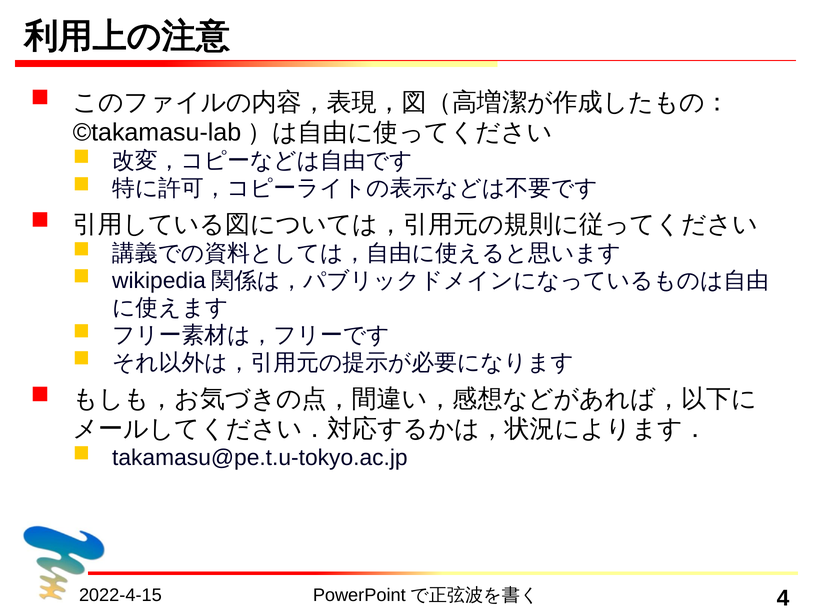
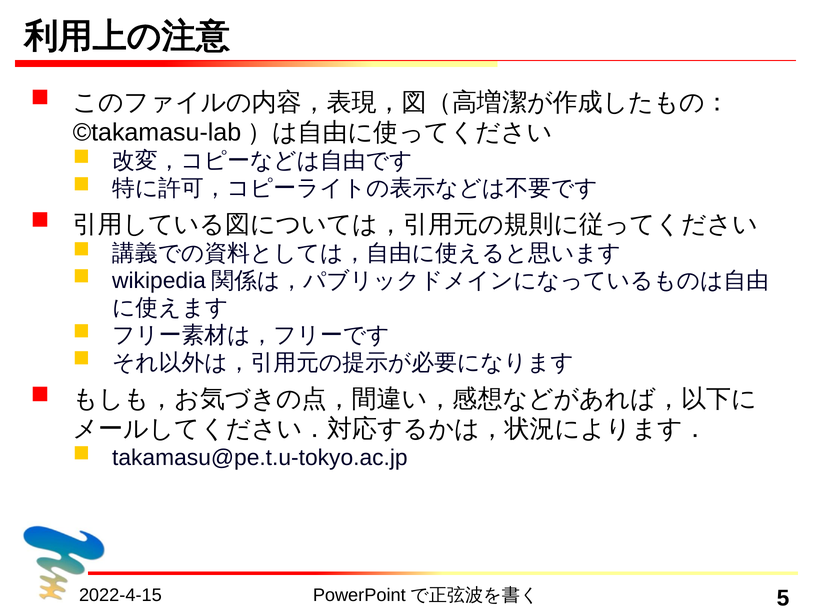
4: 4 -> 5 (783, 598)
